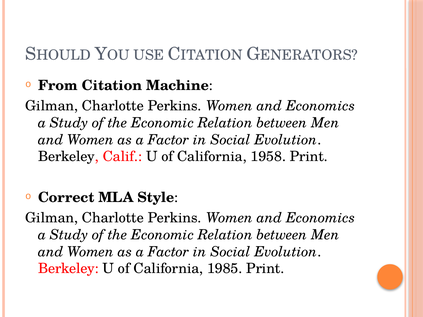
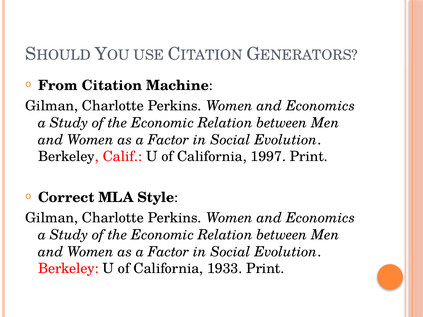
1958: 1958 -> 1997 (268, 157)
1985: 1985 -> 1933 (225, 269)
